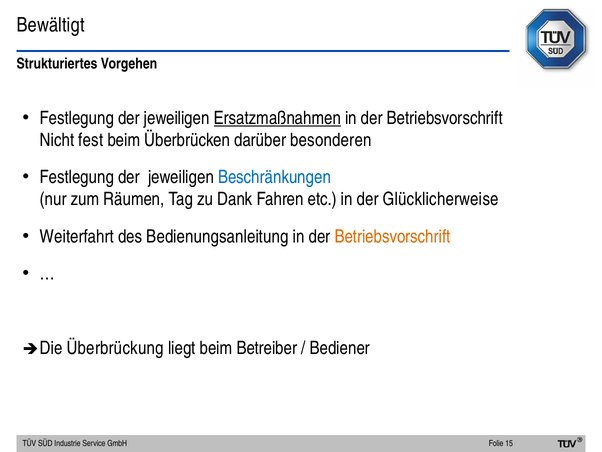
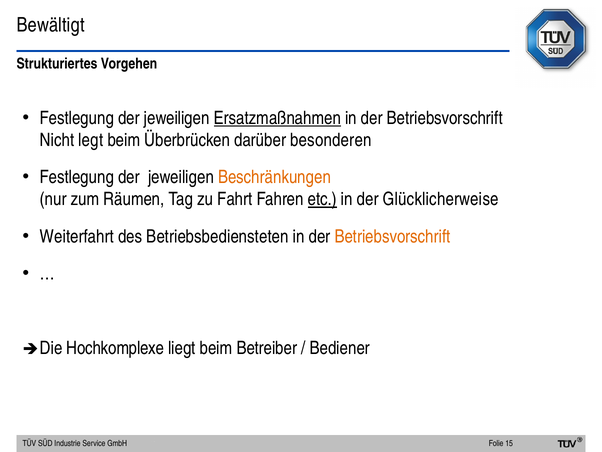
fest: fest -> legt (91, 140)
Beschränkungen colour: blue -> orange (275, 177)
Dank: Dank -> Fahrt (235, 199)
etc underline: none -> present (322, 199)
Bedienungsanleitung: Bedienungsanleitung -> Betriebsbediensteten (217, 236)
Überbrückung: Überbrückung -> Hochkomplexe (115, 348)
